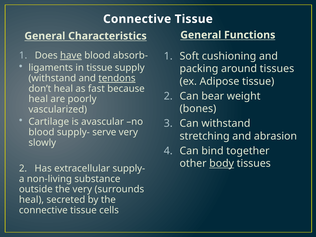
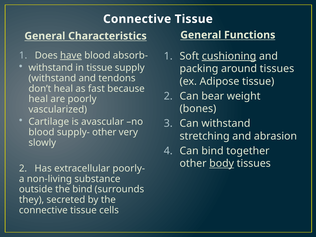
cushioning underline: none -> present (229, 56)
ligaments: ligaments -> withstand (51, 68)
tendons underline: present -> none (117, 78)
supply- serve: serve -> other (104, 132)
extracellular supply-: supply- -> poorly- (129, 168)
the very: very -> bind (82, 189)
heal: heal -> they (32, 200)
